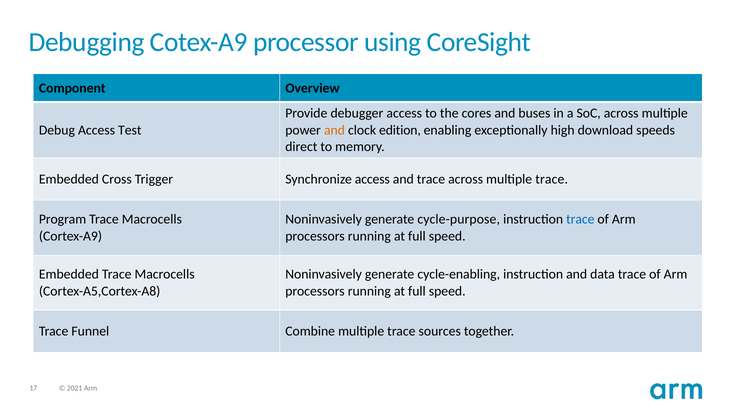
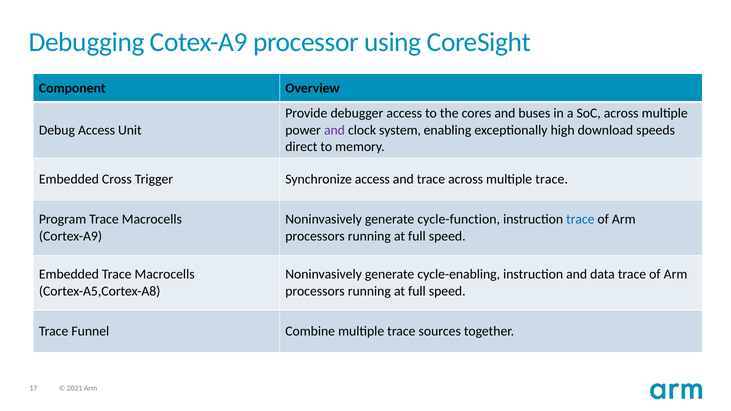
Test: Test -> Unit (130, 130)
and colour: orange -> purple (334, 130)
edition: edition -> system (400, 130)
cycle-purpose: cycle-purpose -> cycle-function (459, 220)
